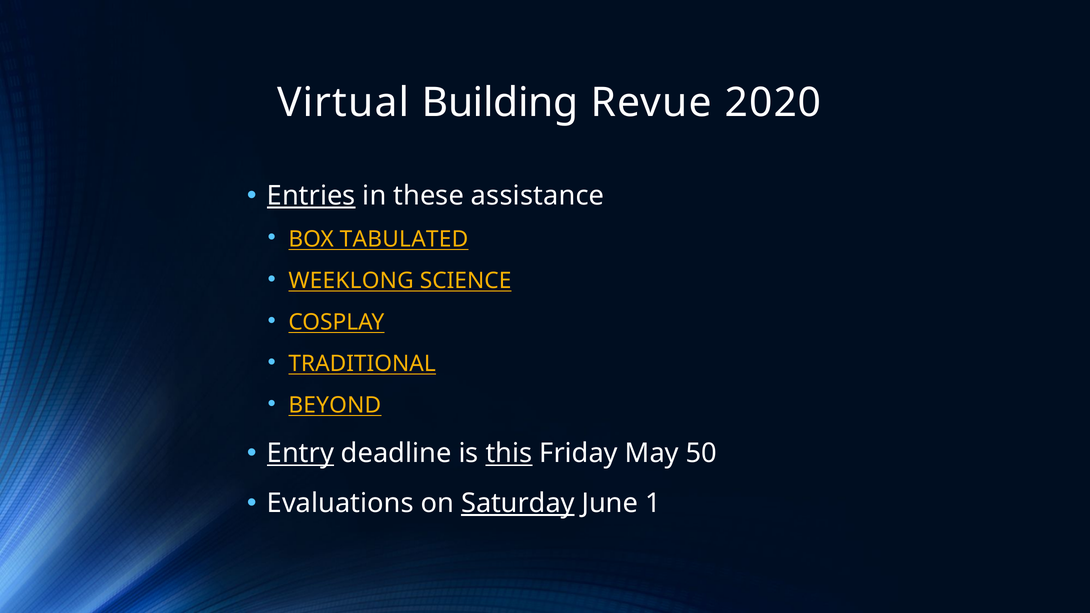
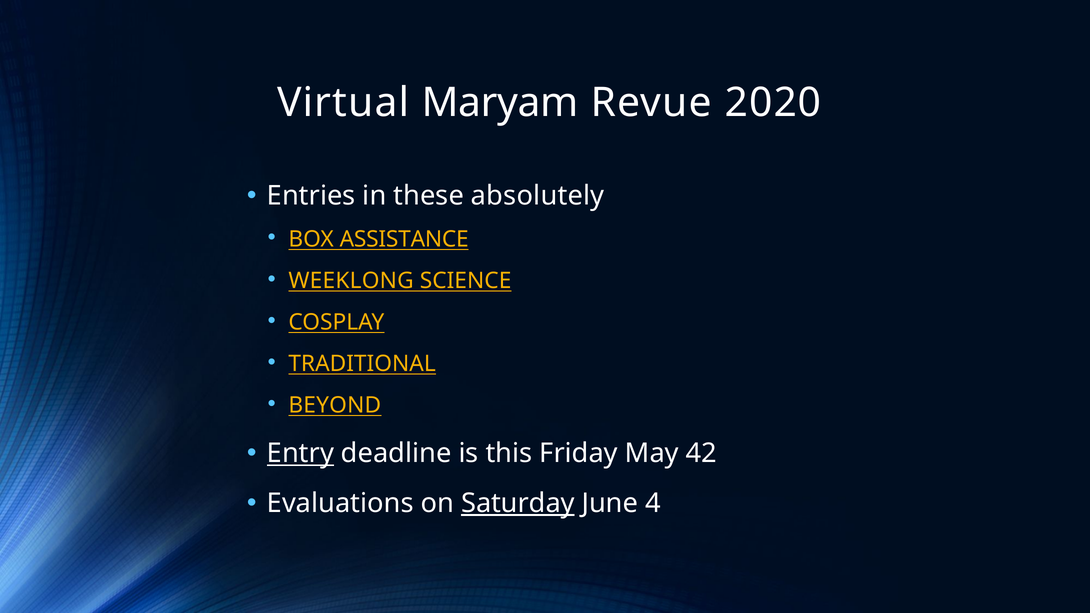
Building: Building -> Maryam (500, 103)
Entries underline: present -> none (311, 196)
assistance: assistance -> absolutely (538, 196)
TABULATED: TABULATED -> ASSISTANCE (404, 239)
this underline: present -> none (509, 454)
50: 50 -> 42 (701, 454)
1: 1 -> 4 (653, 504)
